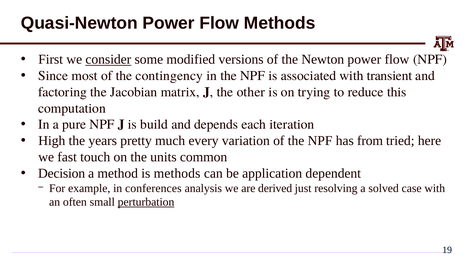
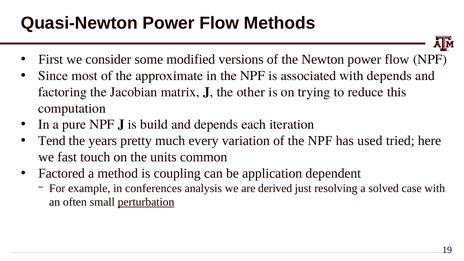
consider underline: present -> none (108, 60)
contingency: contingency -> approximate (169, 76)
with transient: transient -> depends (389, 76)
High: High -> Tend (52, 141)
from: from -> used (370, 141)
Decision: Decision -> Factored (62, 173)
is methods: methods -> coupling (177, 173)
